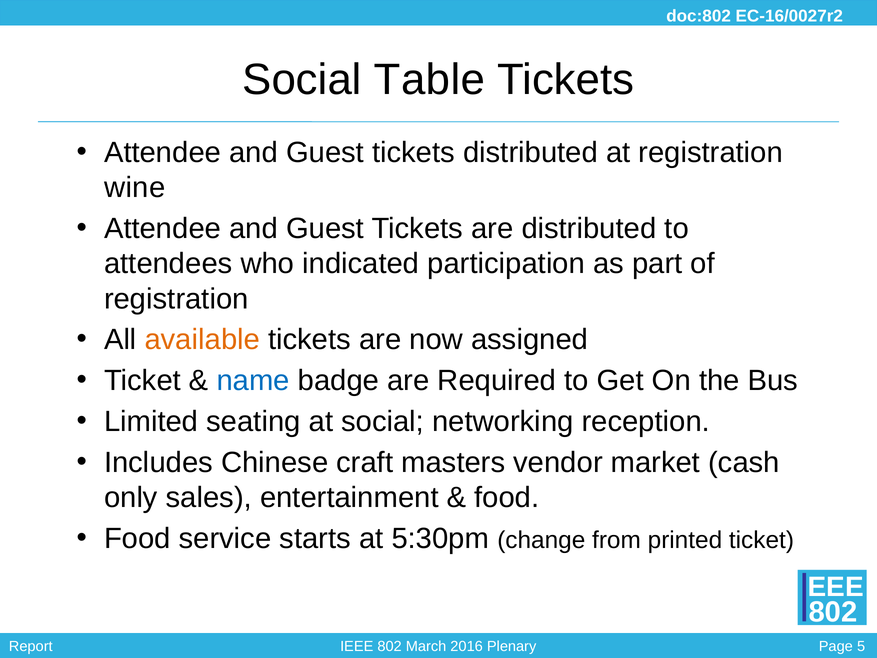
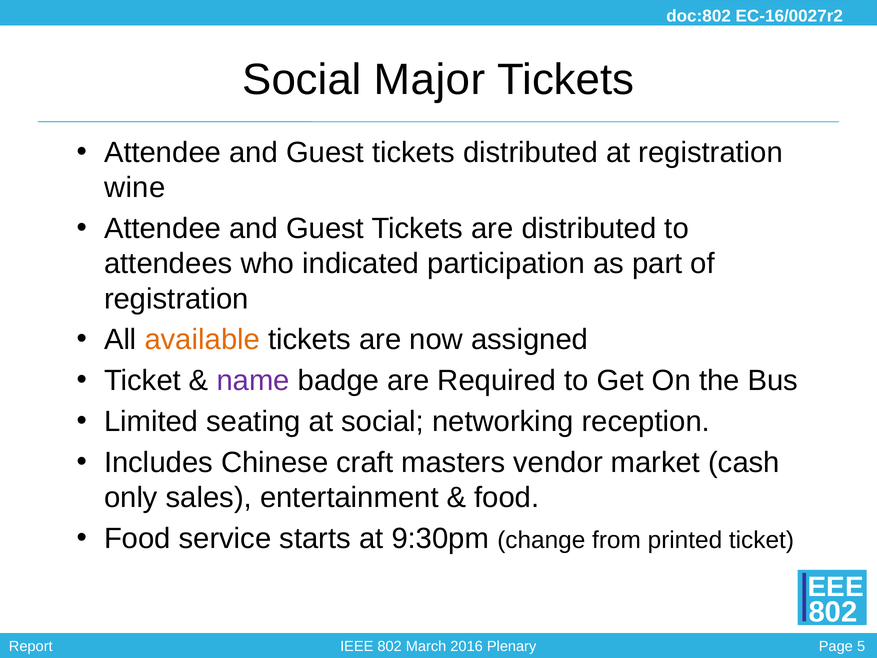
Table: Table -> Major (430, 80)
name colour: blue -> purple (253, 381)
5:30pm: 5:30pm -> 9:30pm (440, 538)
